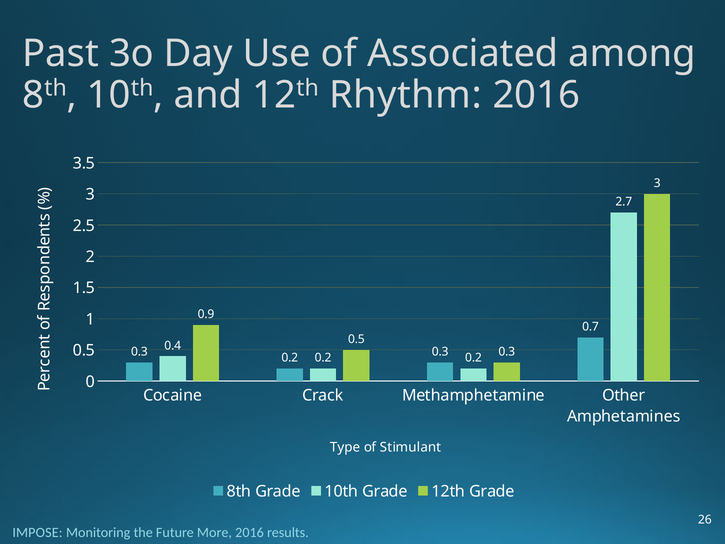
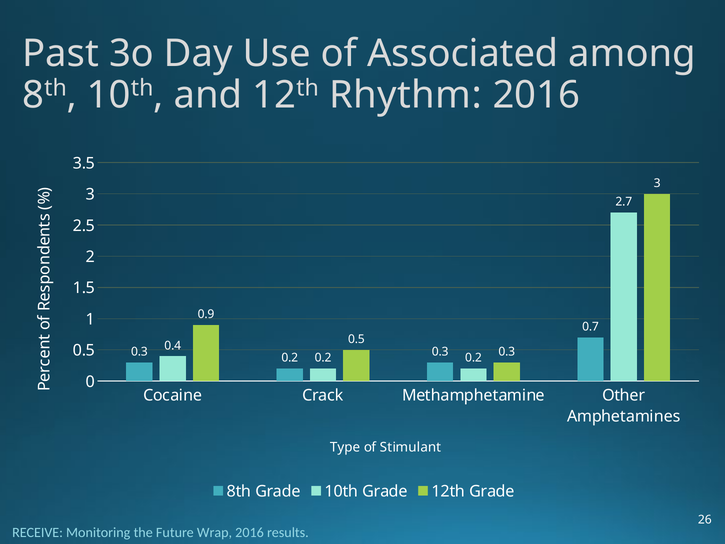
IMPOSE: IMPOSE -> RECEIVE (38, 532)
More: More -> Wrap (215, 532)
